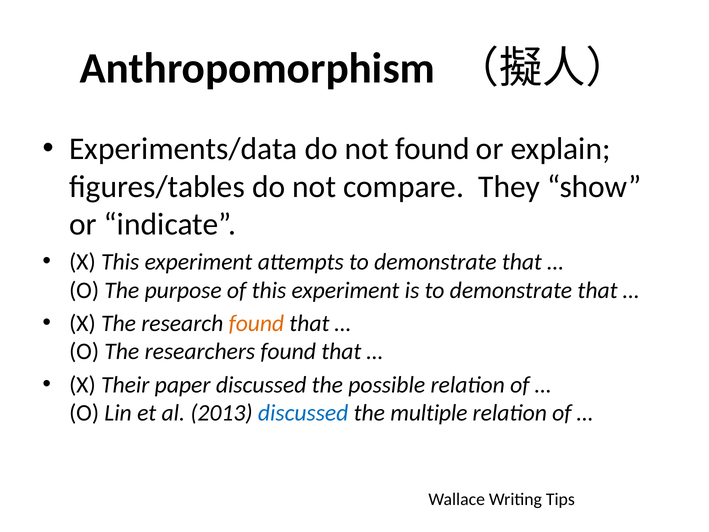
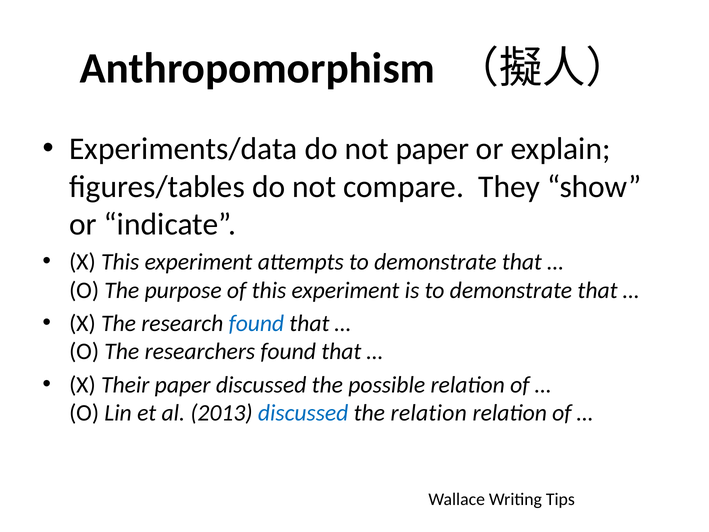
not found: found -> paper (432, 149)
found colour: orange -> blue (256, 323)
the multiple: multiple -> relation (429, 413)
